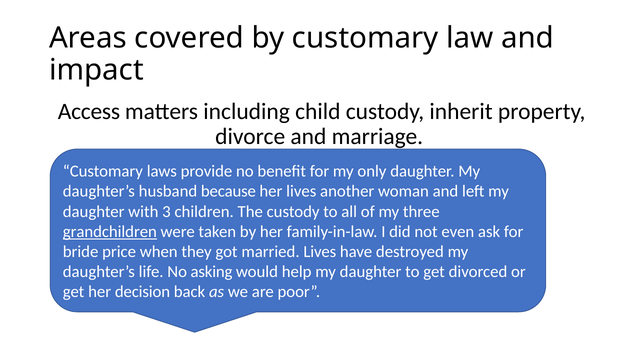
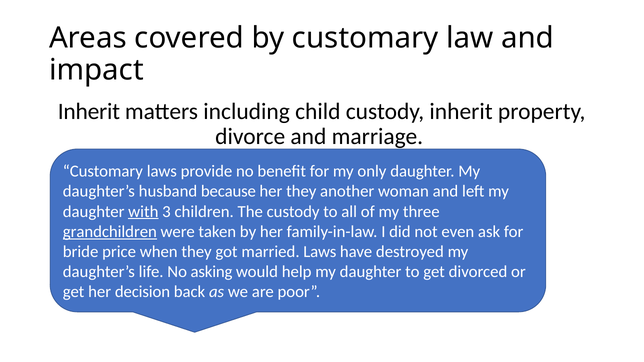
Access: Access -> Inherit (89, 111)
her lives: lives -> they (301, 192)
with underline: none -> present (143, 212)
married Lives: Lives -> Laws (320, 252)
